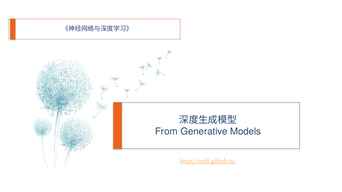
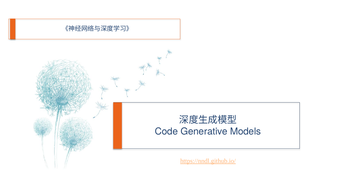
From: From -> Code (166, 132)
